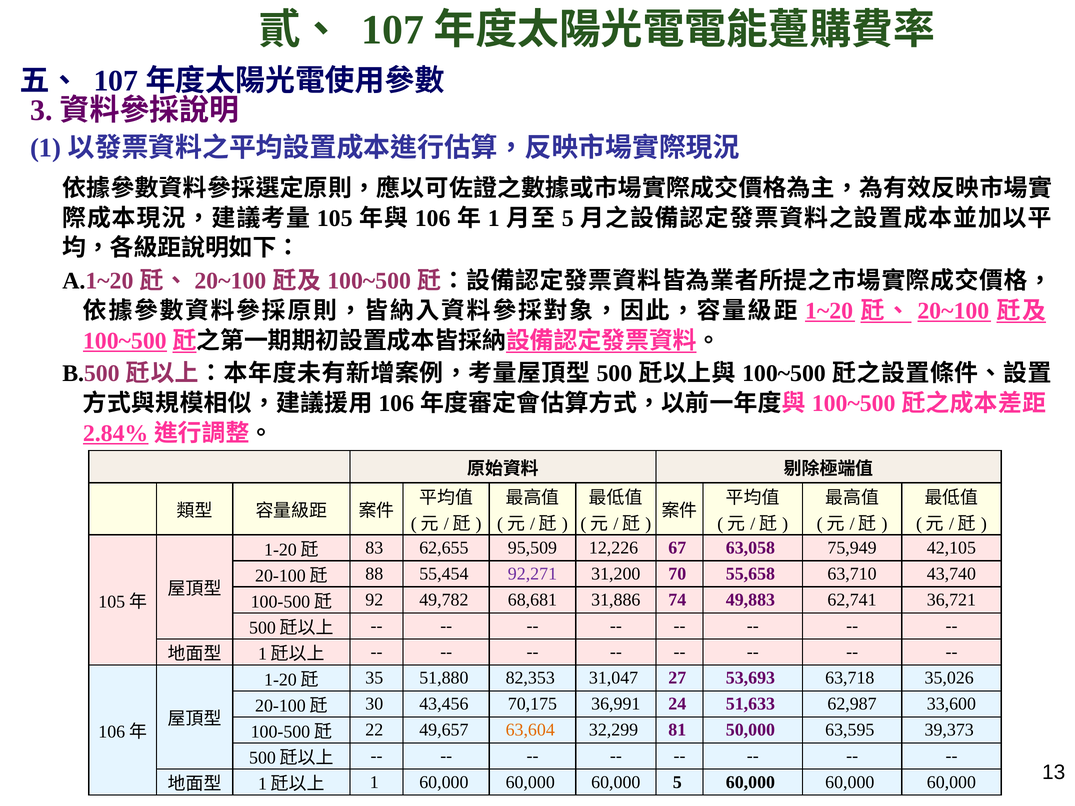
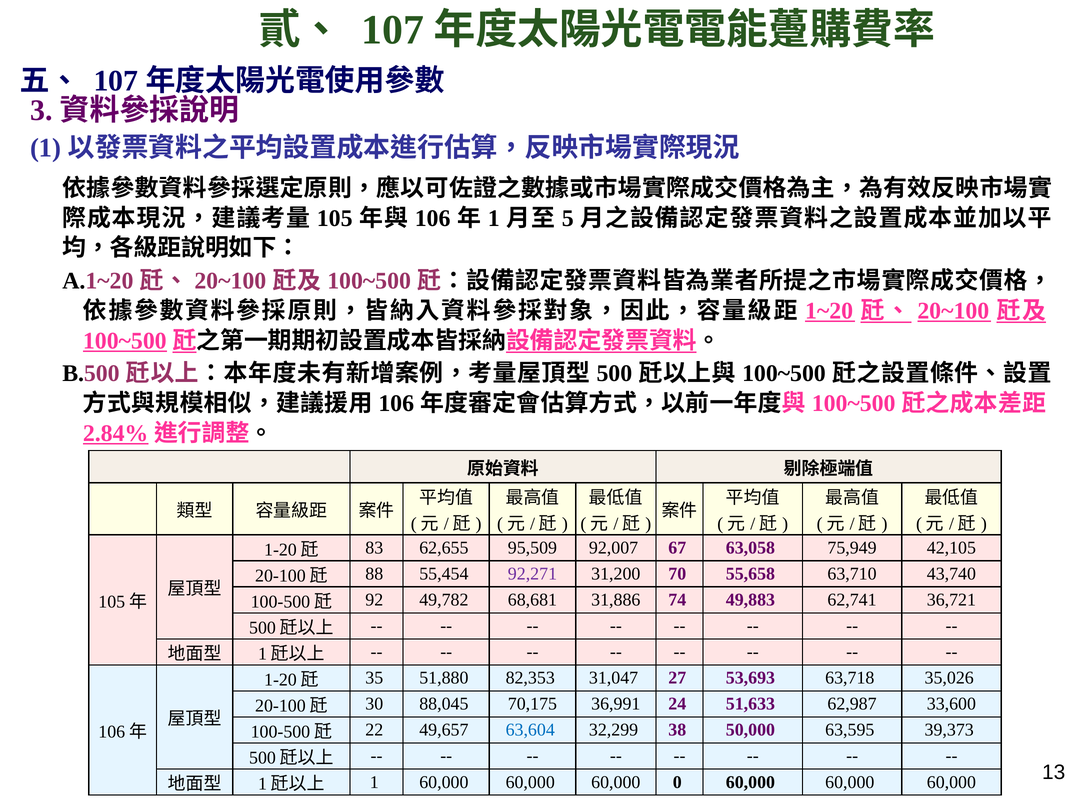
12,226: 12,226 -> 92,007 (614, 548)
43,456: 43,456 -> 88,045 (444, 704)
63,604 colour: orange -> blue (530, 730)
81: 81 -> 38 (677, 730)
60,000 5: 5 -> 0 (677, 782)
